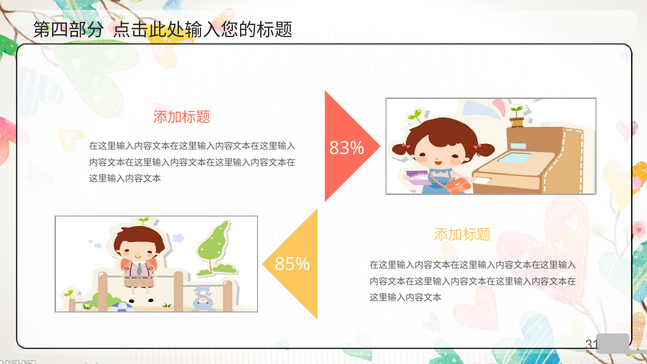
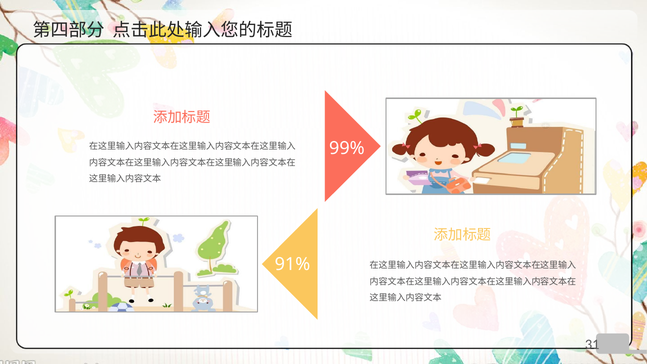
83%: 83% -> 99% (347, 148)
85%: 85% -> 91% (292, 264)
